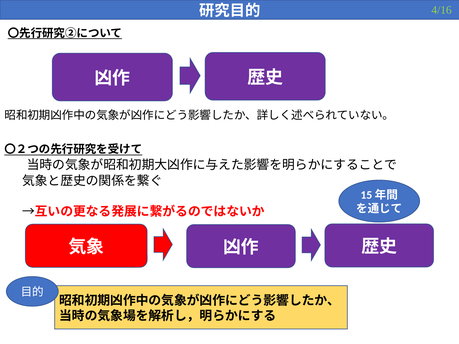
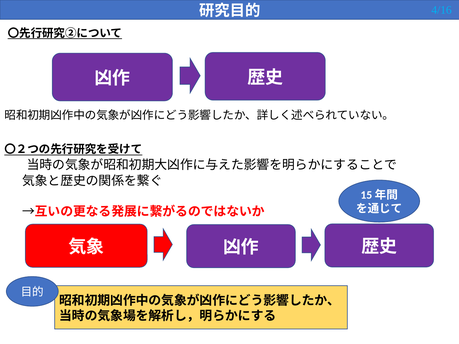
4/16 colour: light green -> light blue (442, 10)
